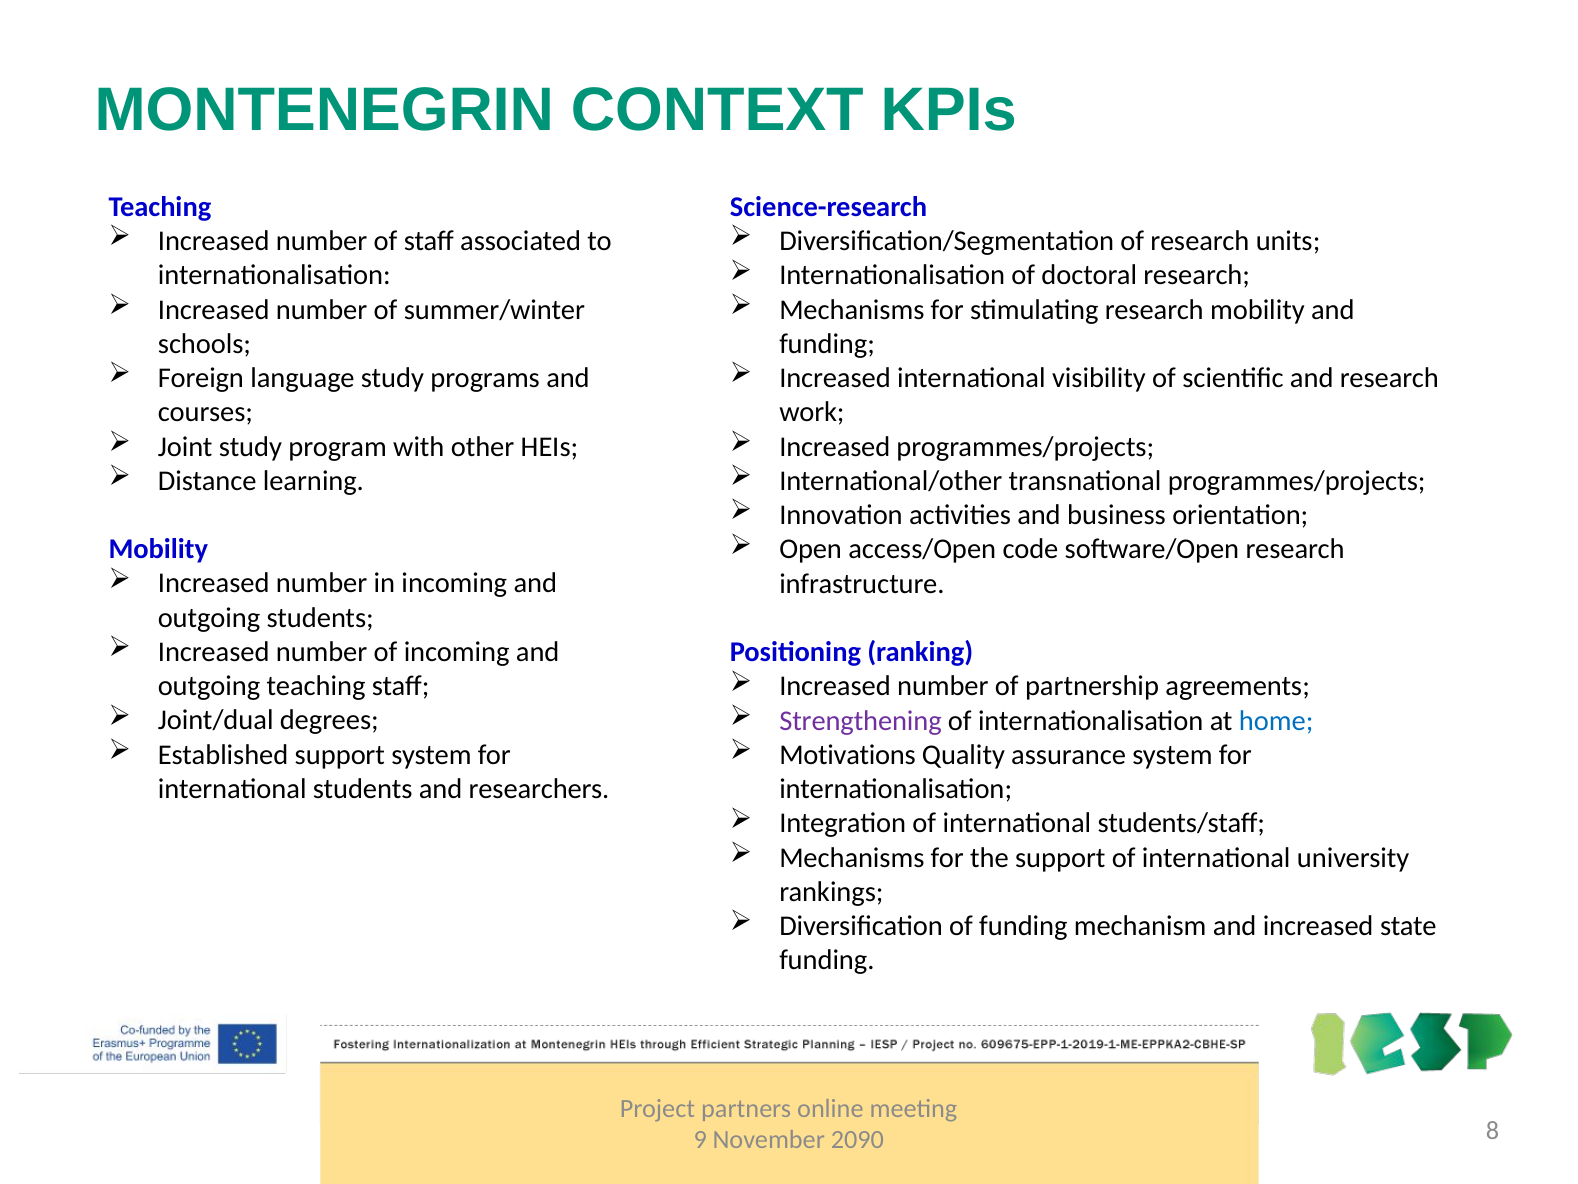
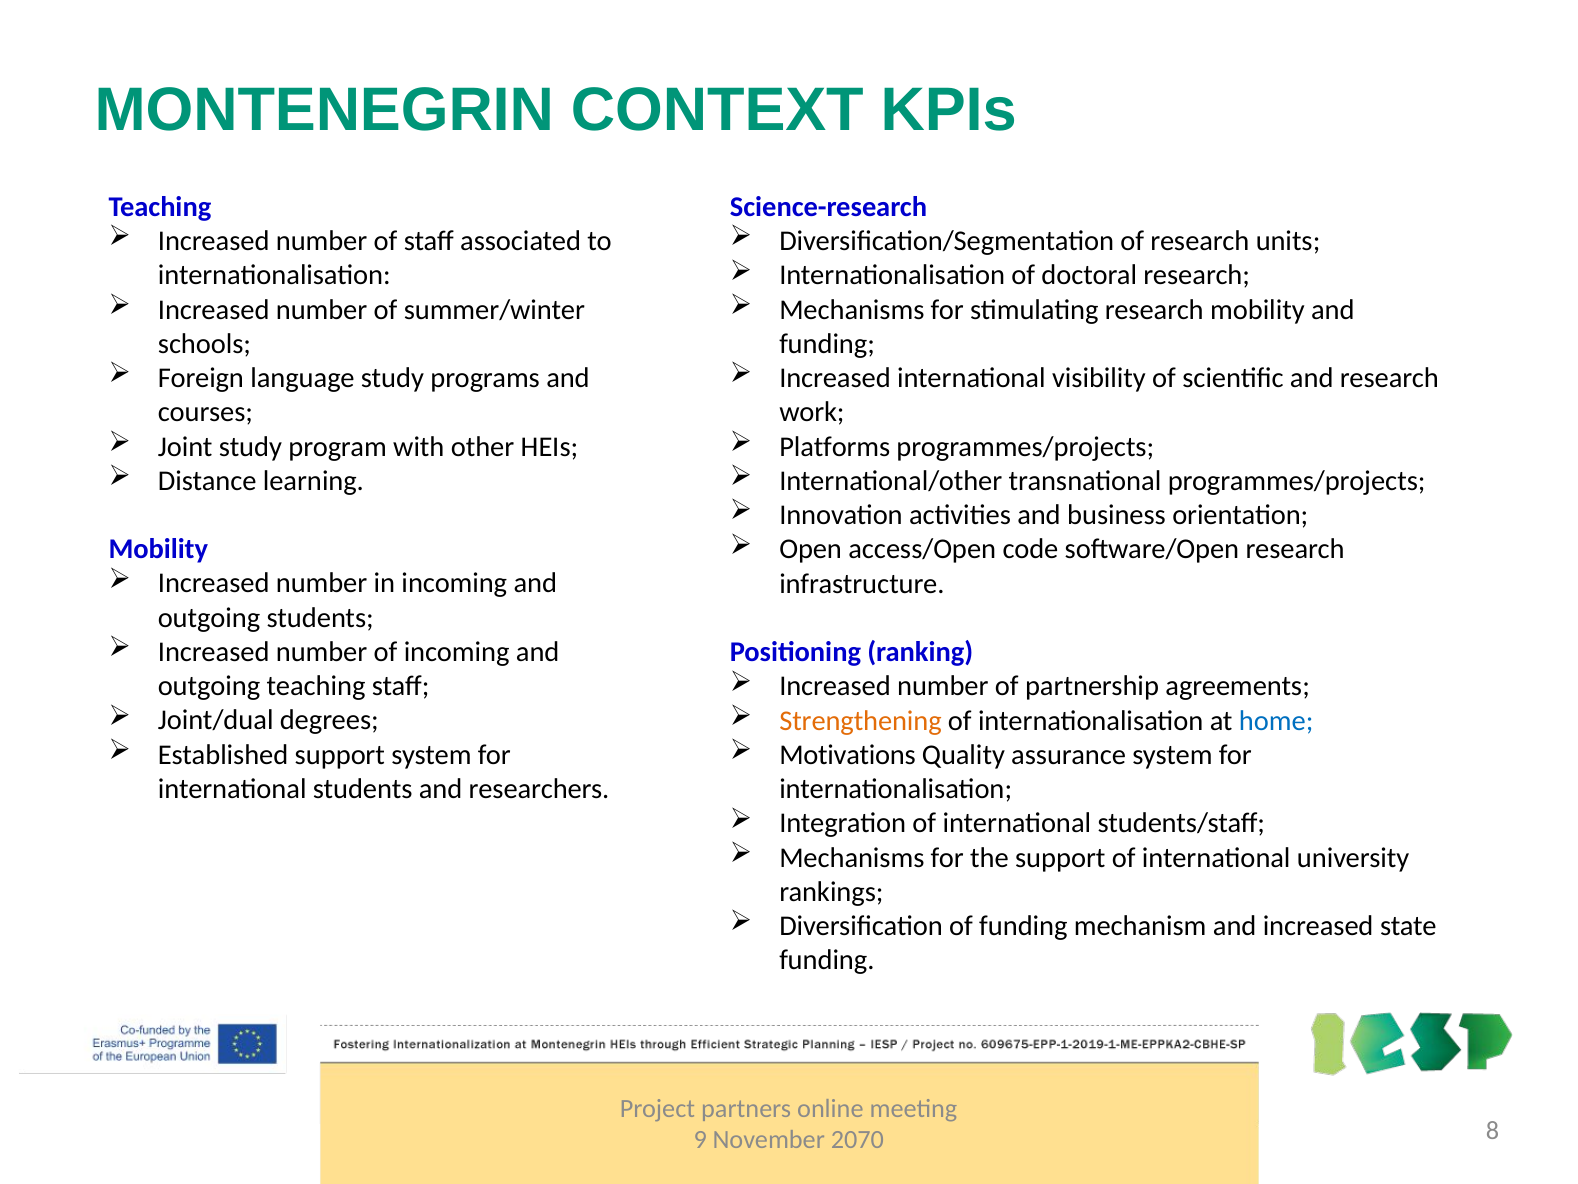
Increased: Increased -> Platforms (835, 446)
Strengthening colour: purple -> orange (861, 720)
2090: 2090 -> 2070 (857, 1140)
